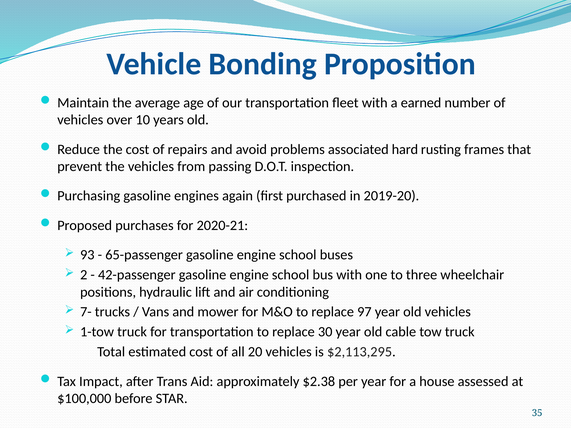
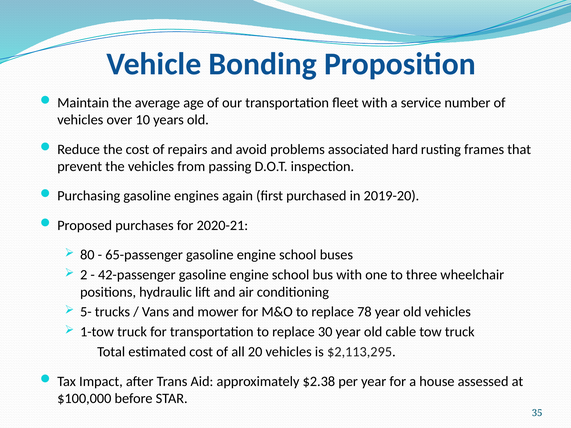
earned: earned -> service (421, 103)
93: 93 -> 80 (87, 255)
7-: 7- -> 5- (86, 312)
97: 97 -> 78 (364, 312)
